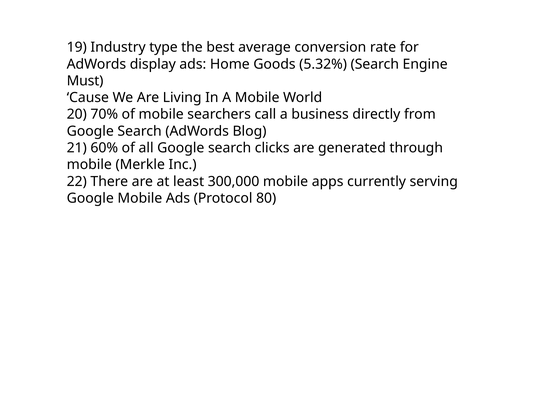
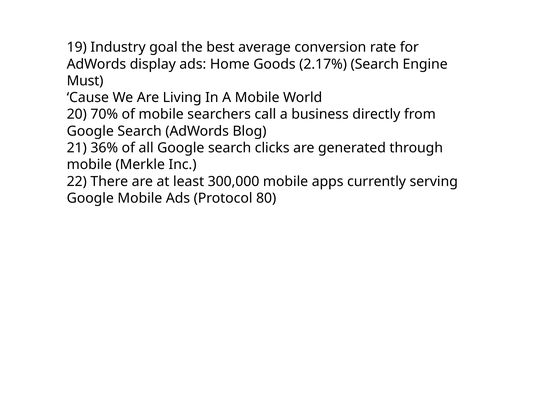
type: type -> goal (163, 47)
5.32%: 5.32% -> 2.17% (323, 64)
60%: 60% -> 36% (104, 148)
